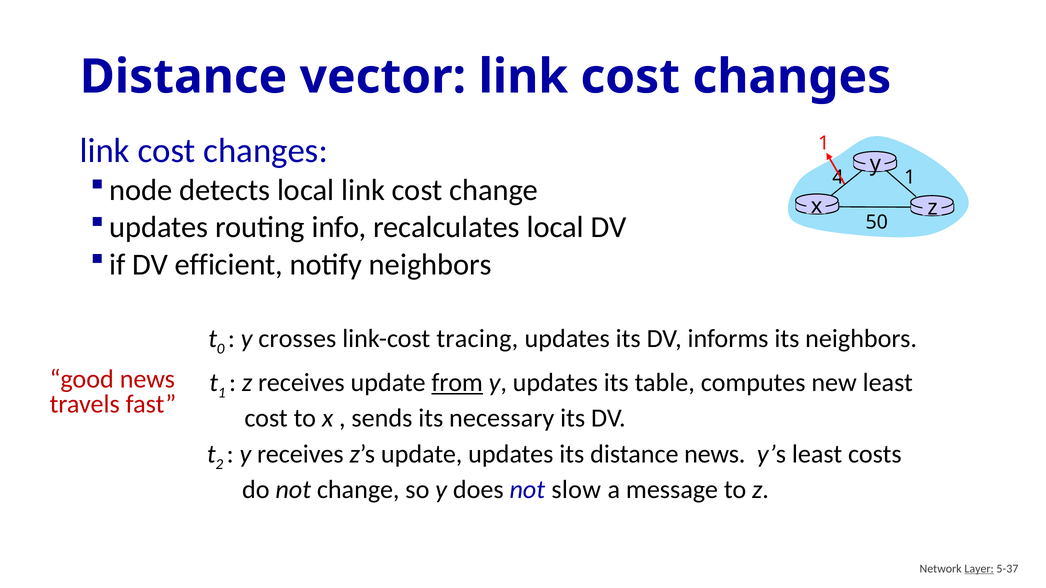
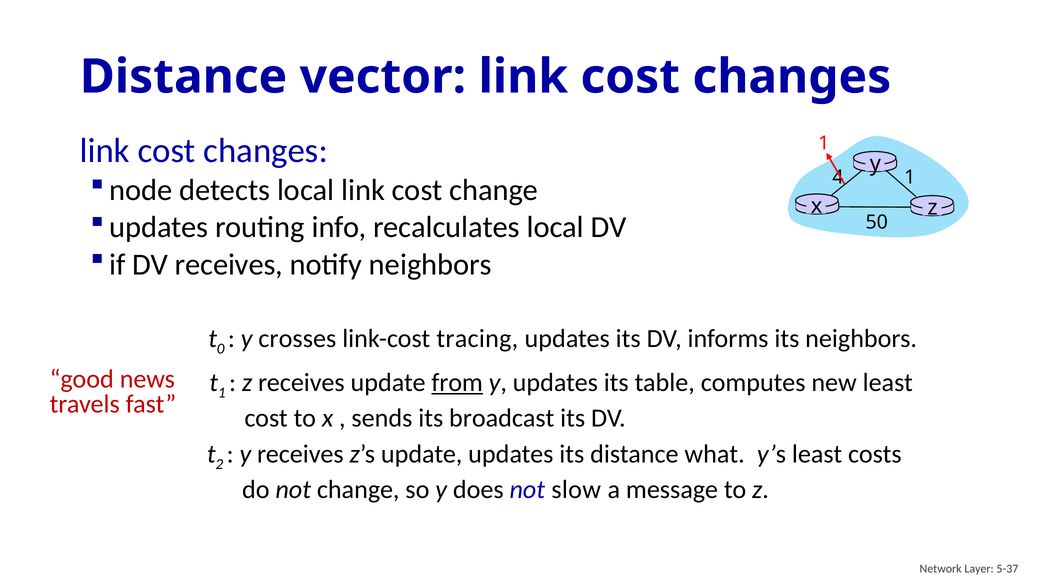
DV efficient: efficient -> receives (229, 265)
necessary: necessary -> broadcast (502, 418)
distance news: news -> what (715, 454)
Layer underline: present -> none (979, 569)
